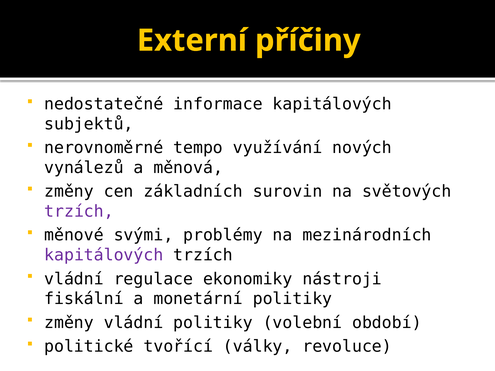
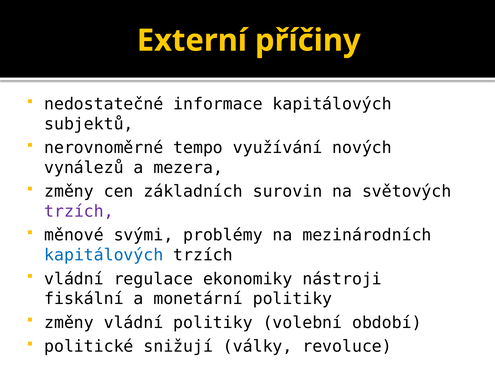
měnová: měnová -> mezera (188, 168)
kapitálových colour: purple -> blue (104, 255)
tvořící: tvořící -> snižují (178, 347)
